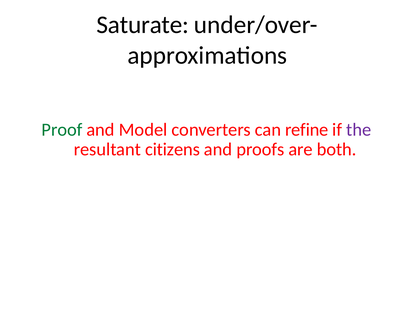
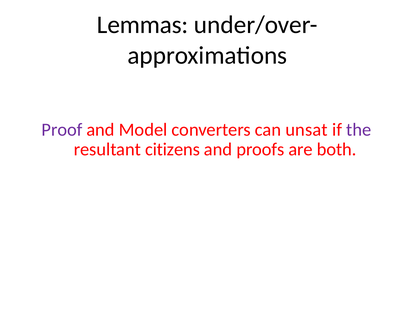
Saturate: Saturate -> Lemmas (143, 25)
Proof colour: green -> purple (62, 130)
refine: refine -> unsat (307, 130)
